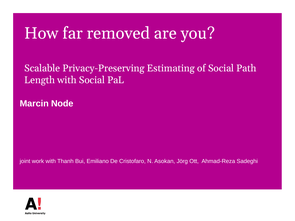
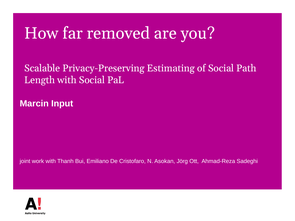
Node: Node -> Input (62, 104)
